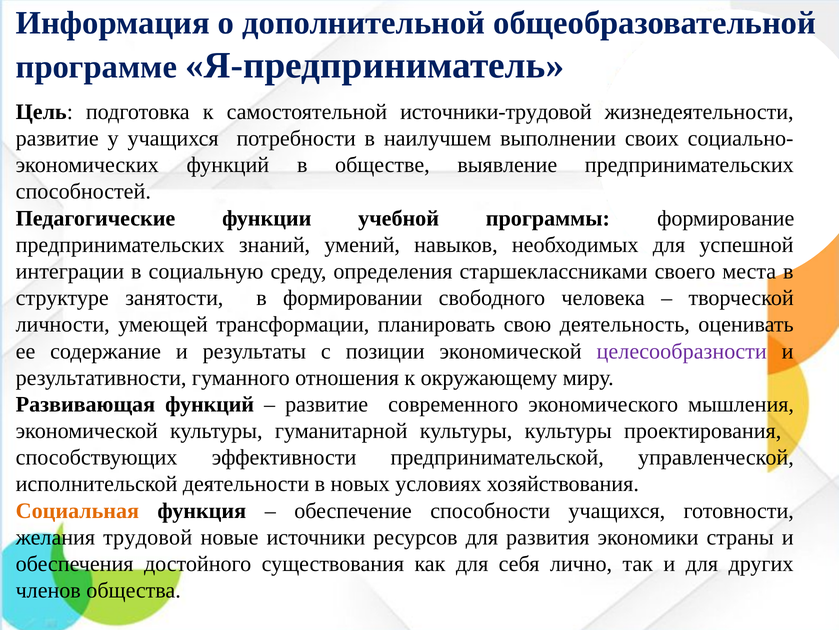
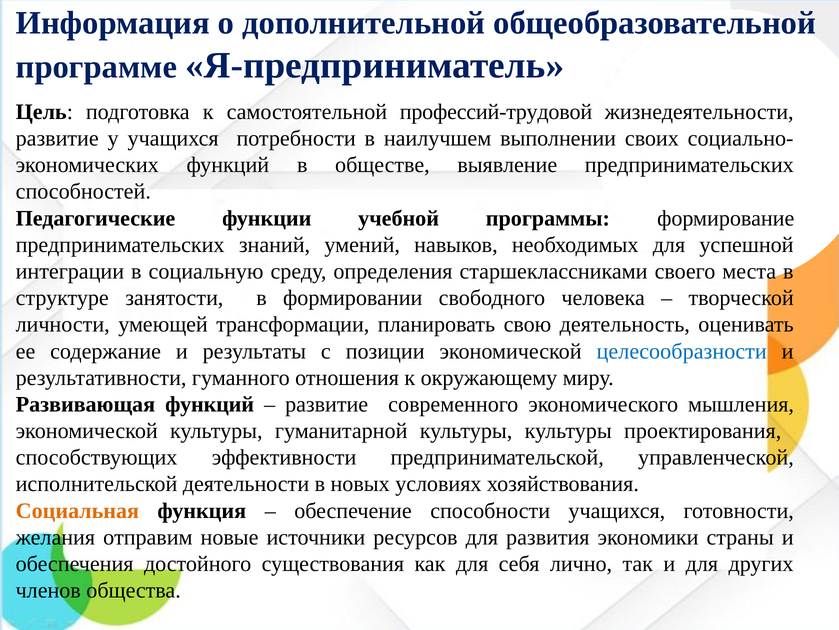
источники-трудовой: источники-трудовой -> профессий-трудовой (496, 112)
целесообразности colour: purple -> blue (682, 351)
трудовой: трудовой -> отправим (148, 537)
